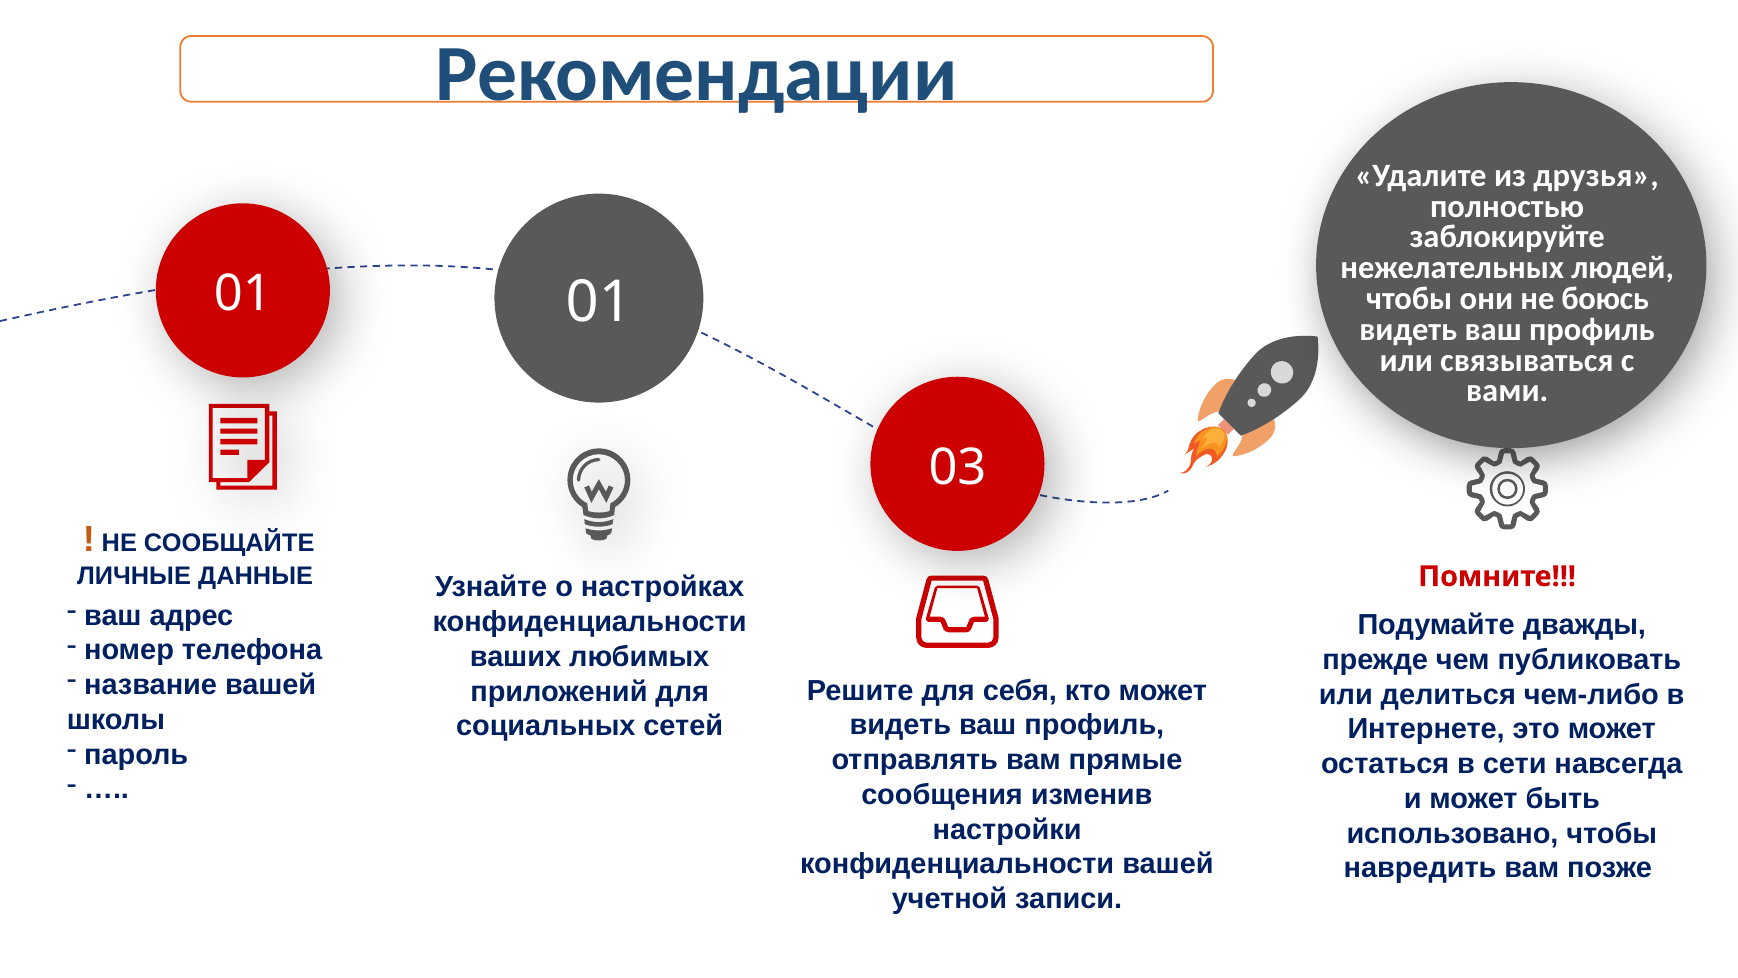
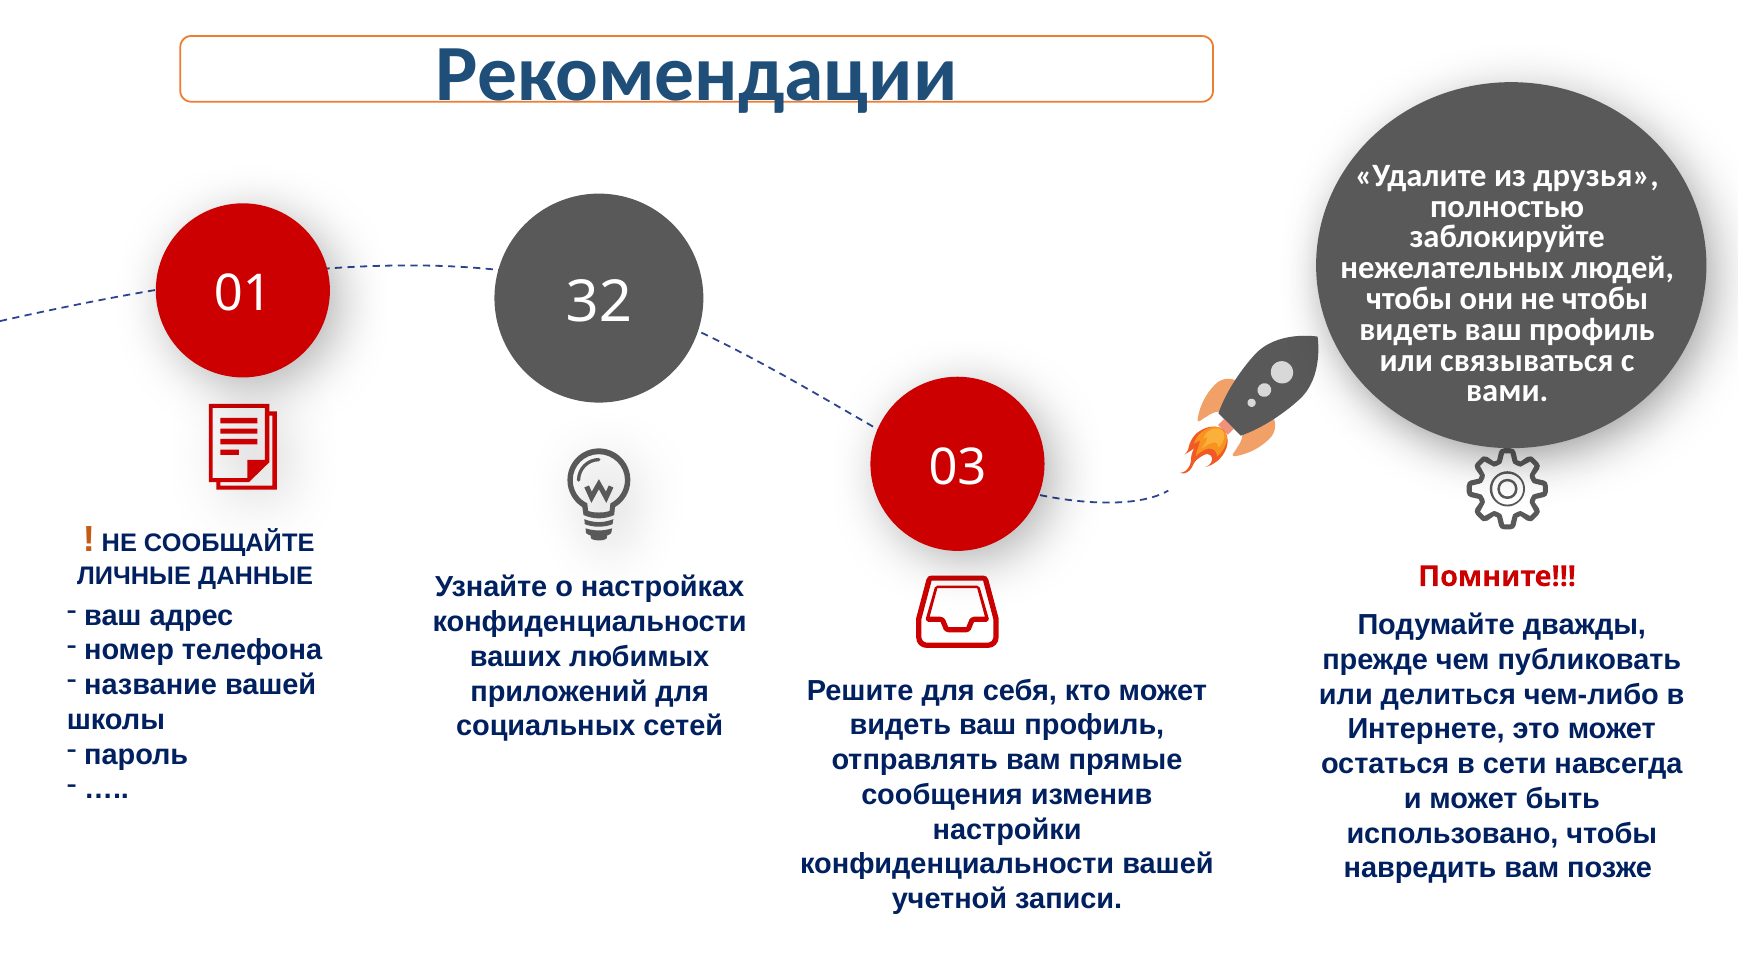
01 01: 01 -> 32 (599, 302)
не боюсь: боюсь -> чтобы (1605, 299)
